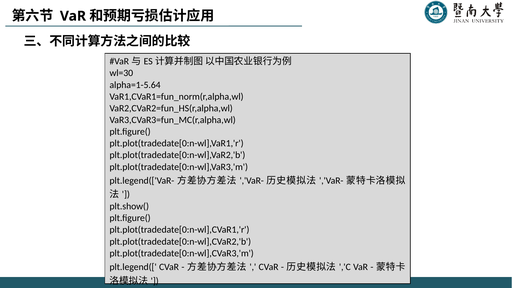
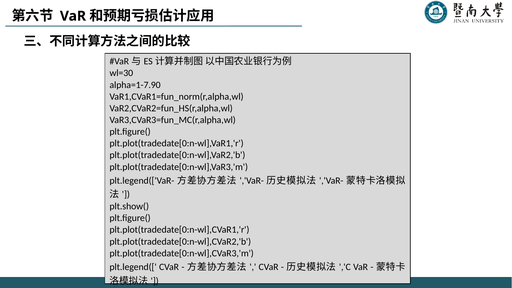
alpha=1-5.64: alpha=1-5.64 -> alpha=1-7.90 (135, 85)
